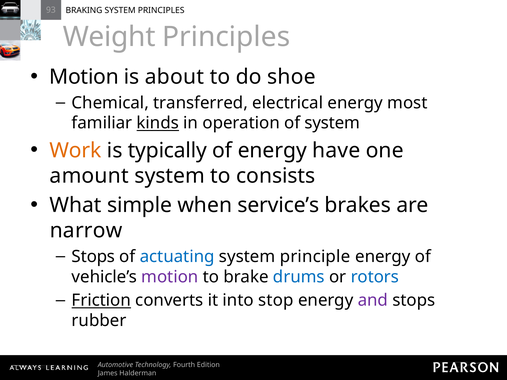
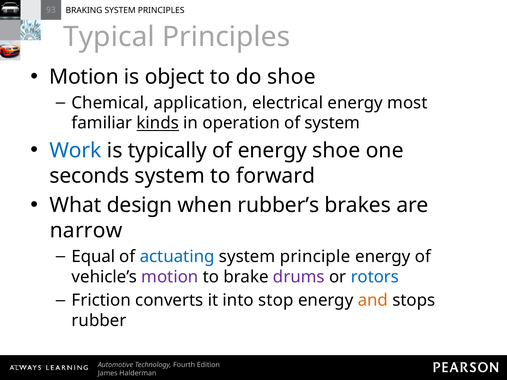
Weight: Weight -> Typical (109, 37)
about: about -> object (175, 77)
transferred: transferred -> application (200, 103)
Work colour: orange -> blue (75, 151)
energy have: have -> shoe (336, 151)
amount: amount -> seconds (89, 176)
consists: consists -> forward (276, 176)
simple: simple -> design (140, 205)
service’s: service’s -> rubber’s (278, 205)
Stops: Stops -> Equal (93, 257)
drums colour: blue -> purple (299, 277)
Friction underline: present -> none (101, 301)
and colour: purple -> orange (373, 301)
